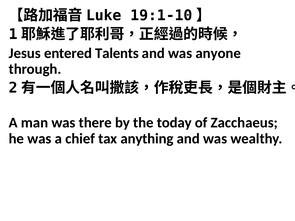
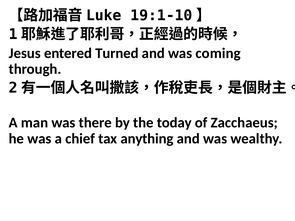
Talents: Talents -> Turned (117, 53)
anyone: anyone -> coming (218, 53)
